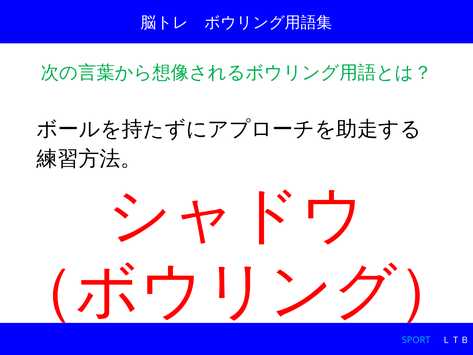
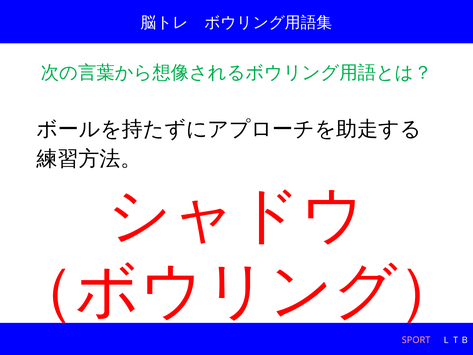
SPORT colour: light blue -> pink (416, 340)
